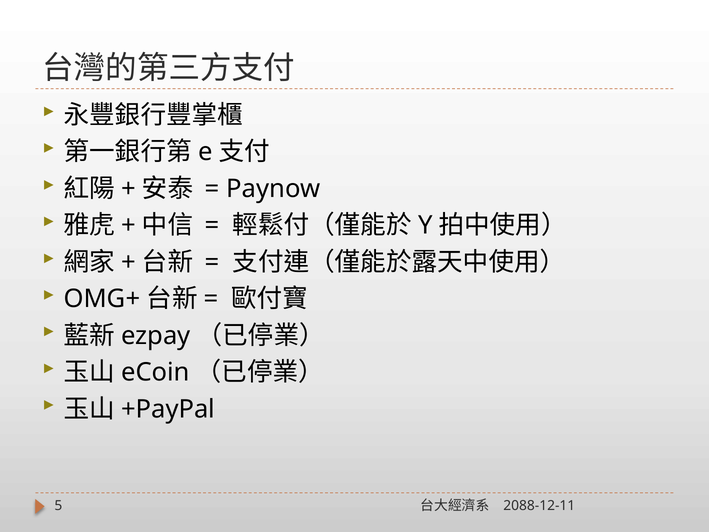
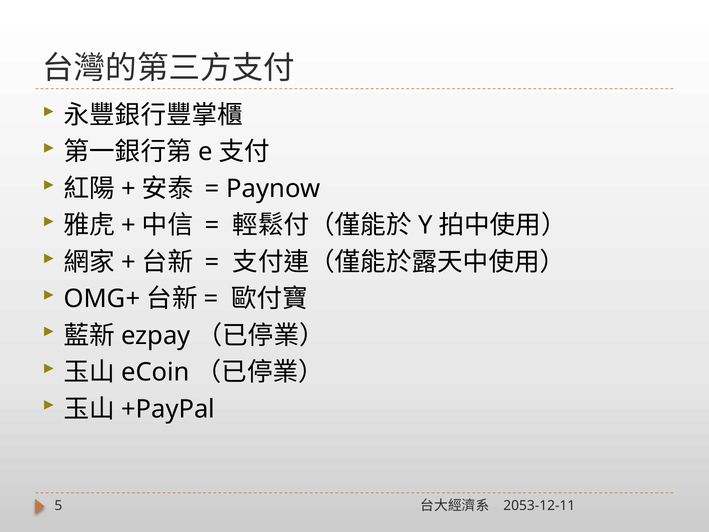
2088-12-11: 2088-12-11 -> 2053-12-11 (539, 506)
